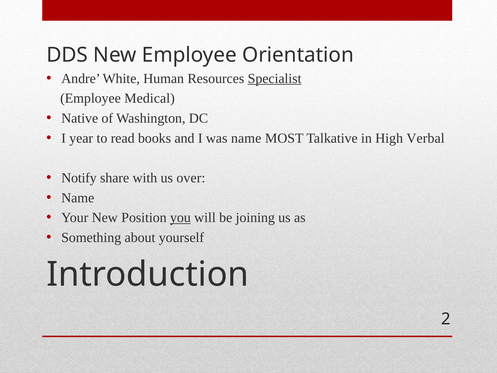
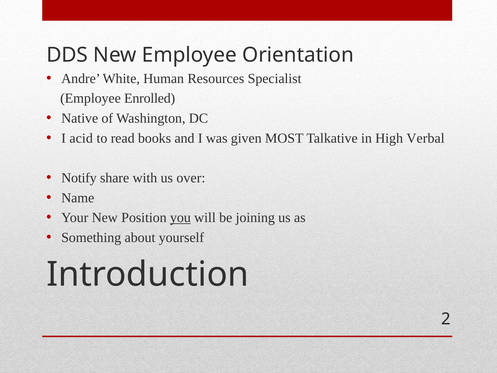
Specialist underline: present -> none (275, 78)
Medical: Medical -> Enrolled (150, 98)
year: year -> acid (81, 138)
was name: name -> given (246, 138)
